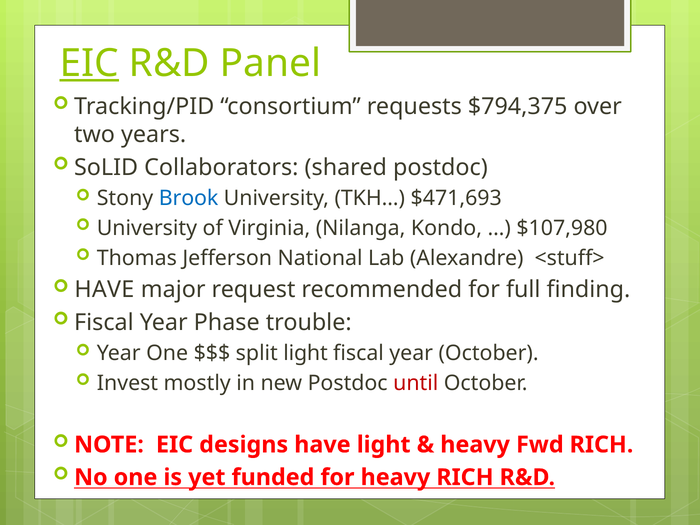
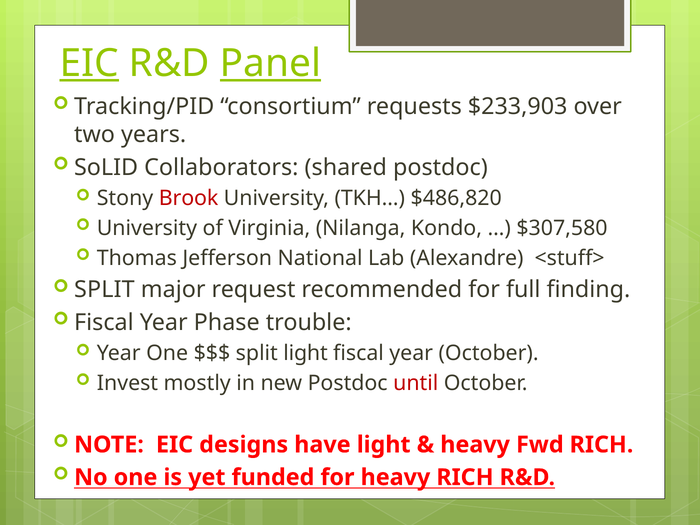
Panel underline: none -> present (270, 63)
$794,375: $794,375 -> $233,903 (518, 107)
Brook colour: blue -> red (189, 198)
$471,693: $471,693 -> $486,820 (456, 198)
$107,980: $107,980 -> $307,580 (562, 228)
HAVE: HAVE -> SPLIT (104, 290)
